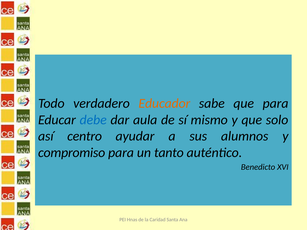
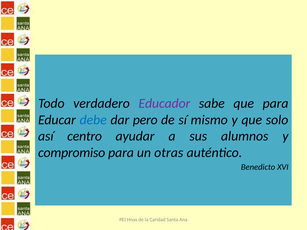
Educador colour: orange -> purple (164, 104)
aula: aula -> pero (145, 120)
tanto: tanto -> otras (169, 153)
